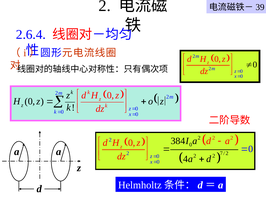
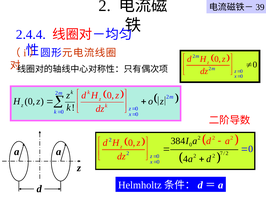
2.6.4: 2.6.4 -> 2.4.4 (31, 35)
